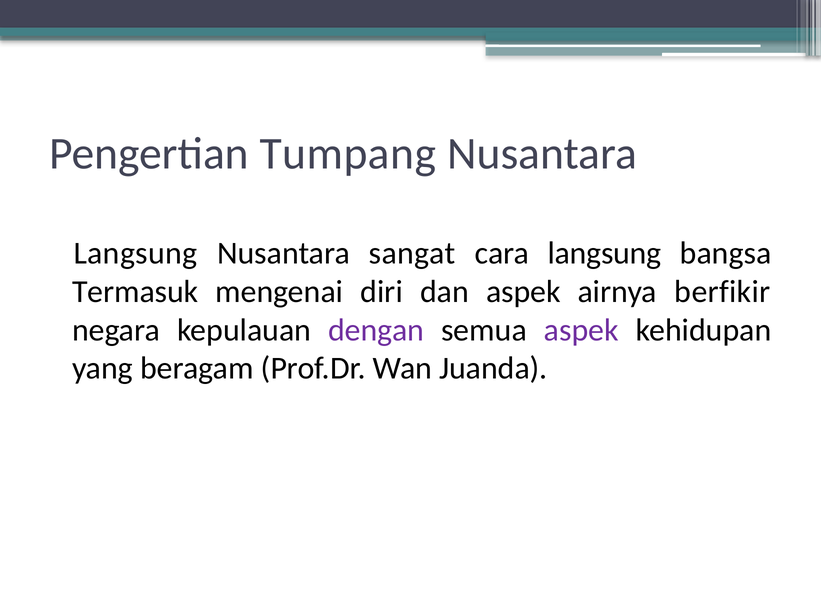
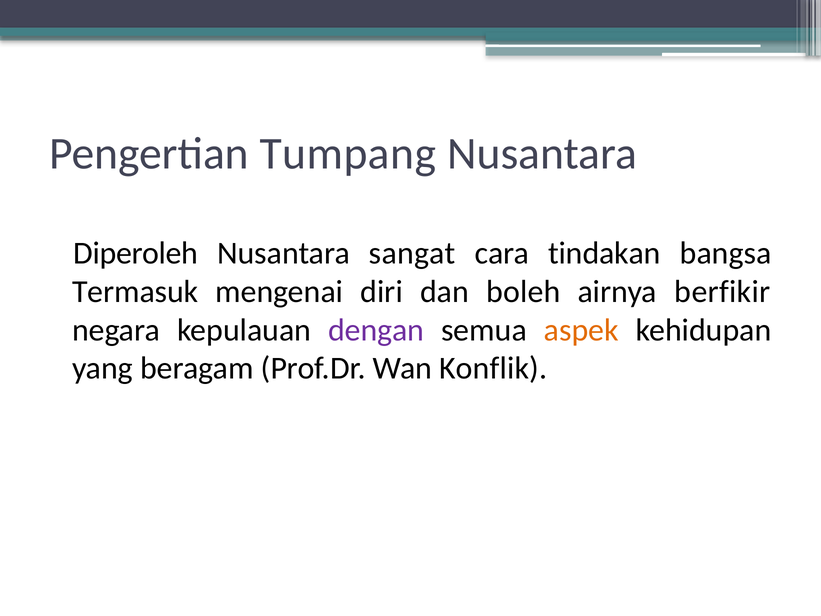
Langsung: Langsung -> Diperoleh (136, 253)
cara langsung: langsung -> tindakan (604, 253)
dan aspek: aspek -> boleh (523, 292)
aspek colour: purple -> orange (581, 330)
Juanda: Juanda -> Konflik (493, 368)
